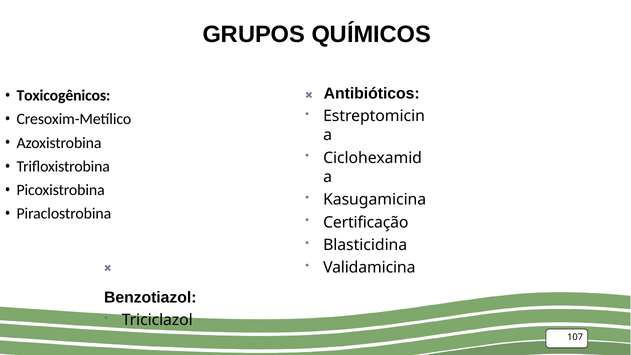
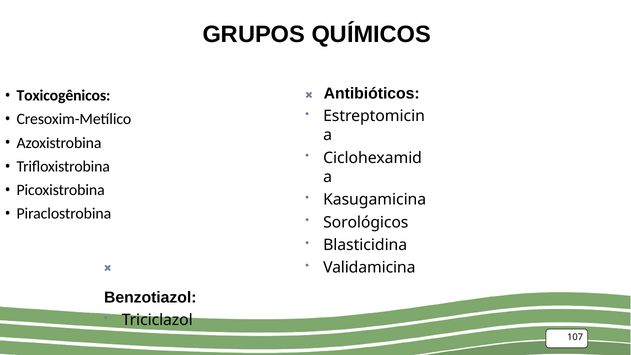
Certificação: Certificação -> Sorológicos (366, 222)
